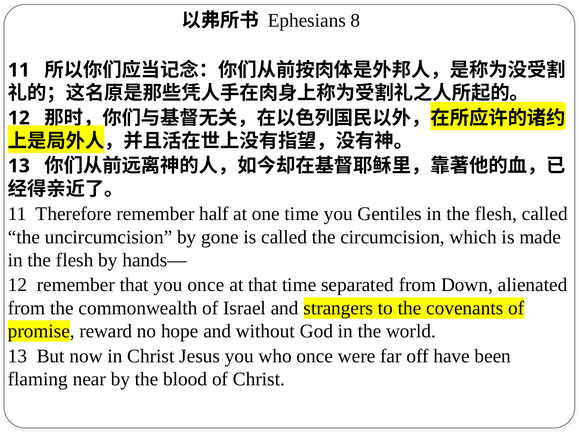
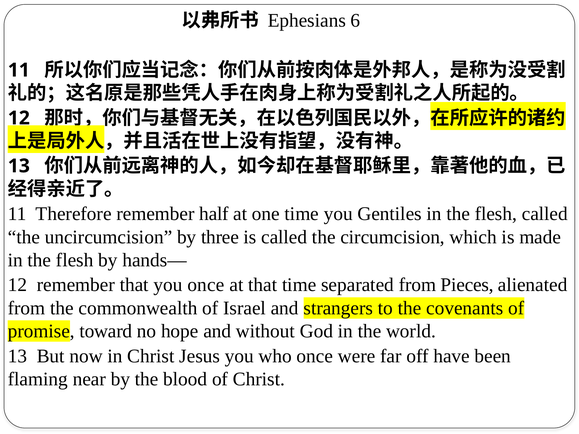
8: 8 -> 6 (355, 21)
gone: gone -> three (220, 237)
Down: Down -> Pieces (467, 285)
reward: reward -> toward (106, 331)
